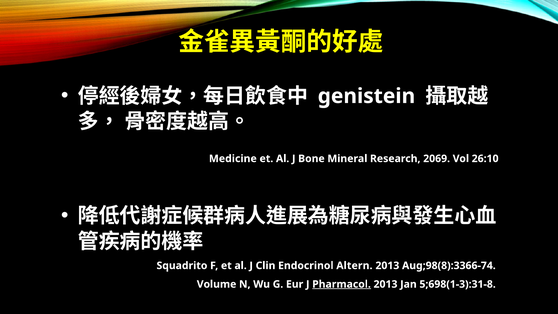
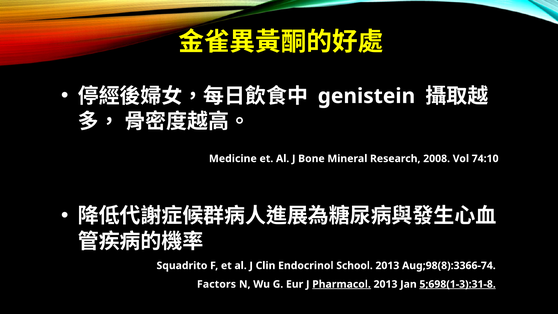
2069: 2069 -> 2008 (437, 159)
26:10: 26:10 -> 74:10 (485, 159)
Altern: Altern -> School (355, 266)
Volume: Volume -> Factors (216, 284)
5;698(1-3):31-8 underline: none -> present (458, 284)
